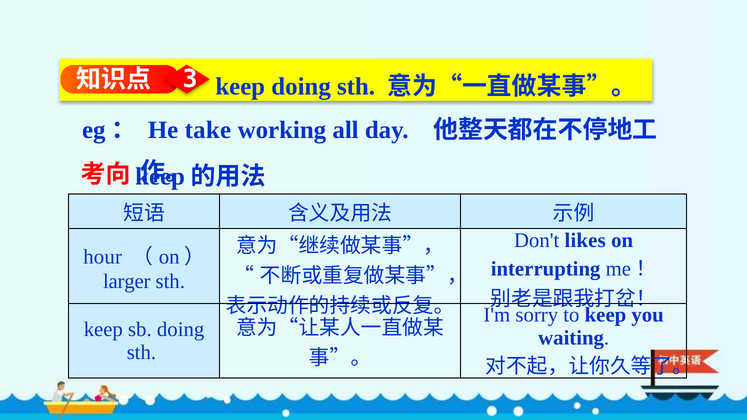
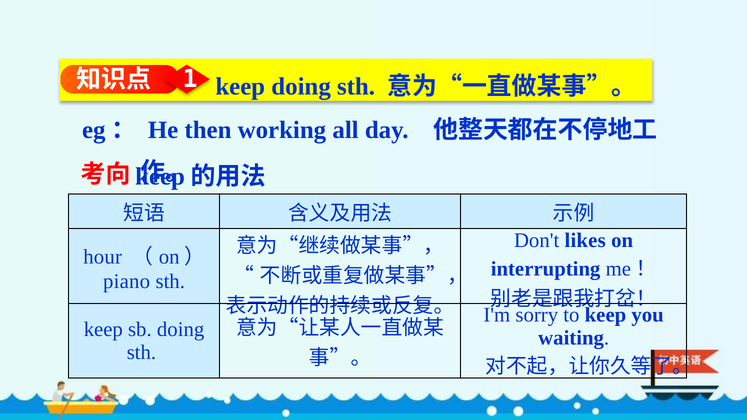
3: 3 -> 1 (190, 79)
take: take -> then (208, 130)
larger: larger -> piano (127, 281)
